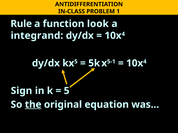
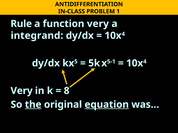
function look: look -> very (98, 24)
Sign: Sign -> Very (22, 91)
5: 5 -> 8 (67, 91)
equation underline: none -> present (107, 105)
